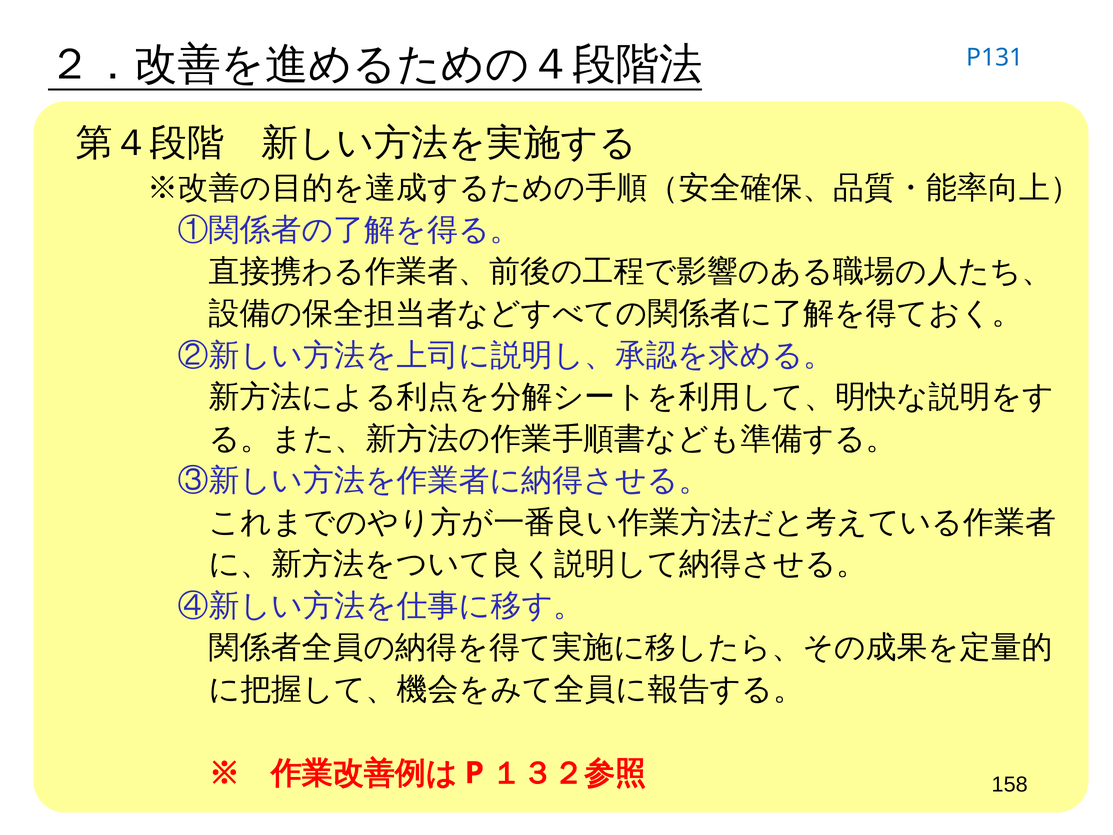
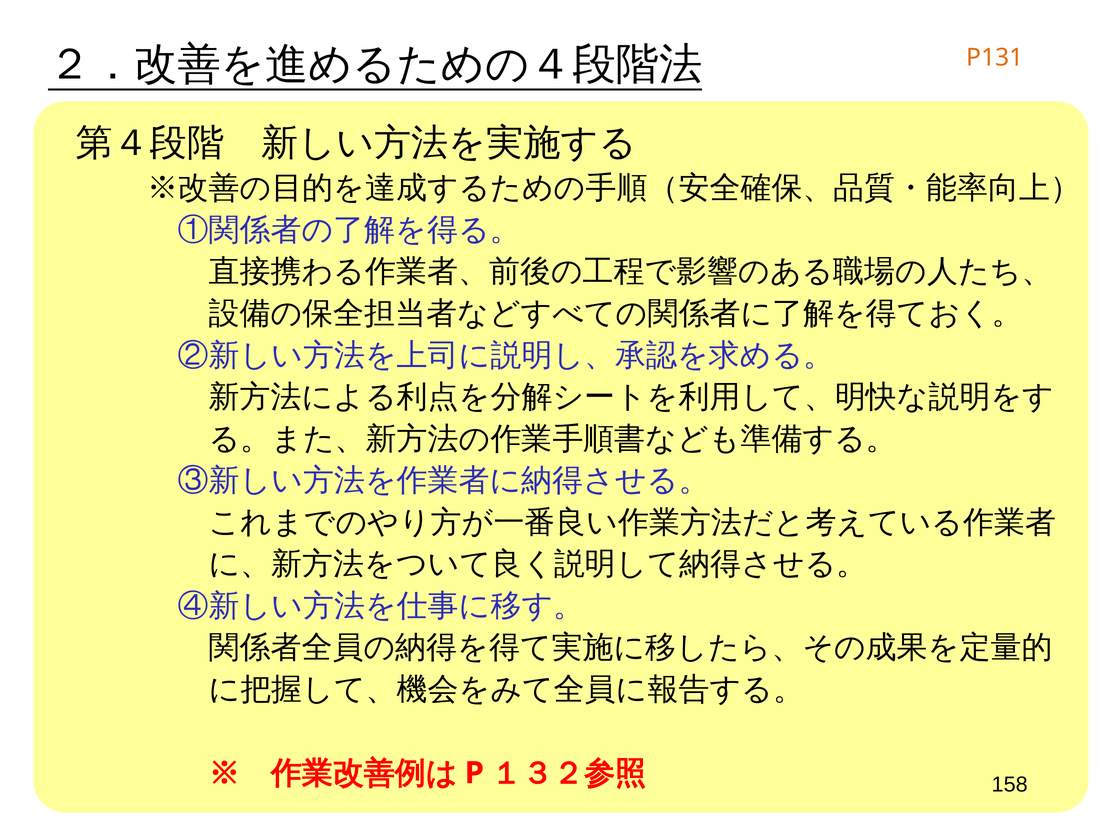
P131 colour: blue -> orange (995, 58)
